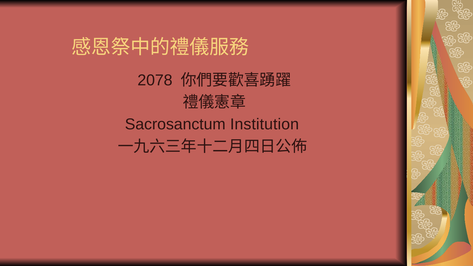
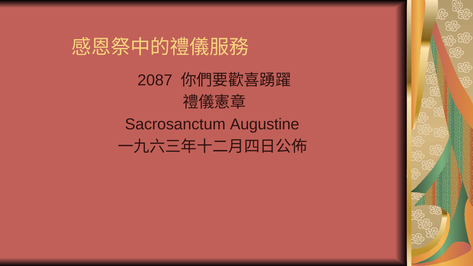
2078: 2078 -> 2087 (155, 80)
Institution: Institution -> Augustine (265, 124)
